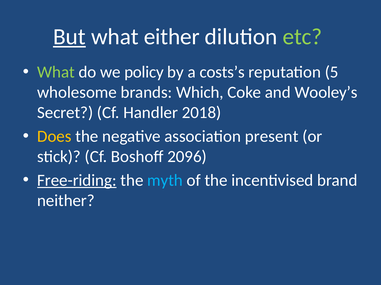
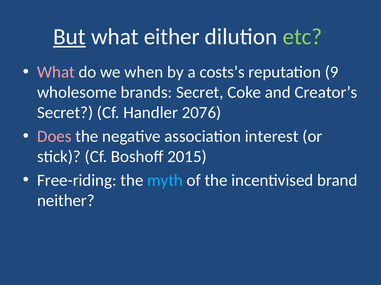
What colour: light green -> pink (56, 72)
policy: policy -> when (144, 72)
5: 5 -> 9 (332, 72)
brands Which: Which -> Secret (200, 93)
Wooley’s: Wooley’s -> Creator’s (326, 93)
2018: 2018 -> 2076 (202, 113)
Does colour: yellow -> pink (54, 137)
present: present -> interest (272, 137)
2096: 2096 -> 2015 (187, 157)
Free-riding underline: present -> none (77, 181)
